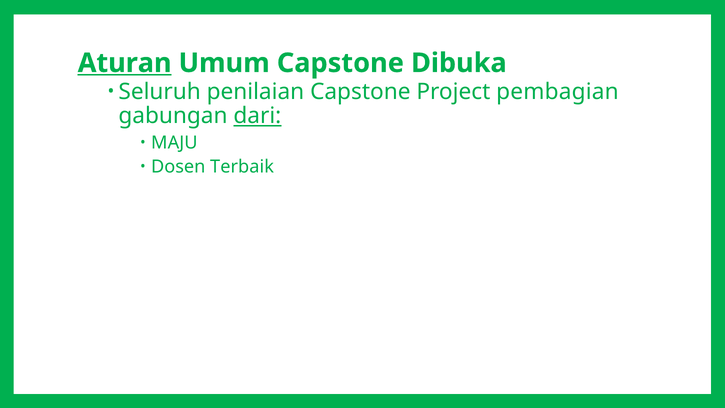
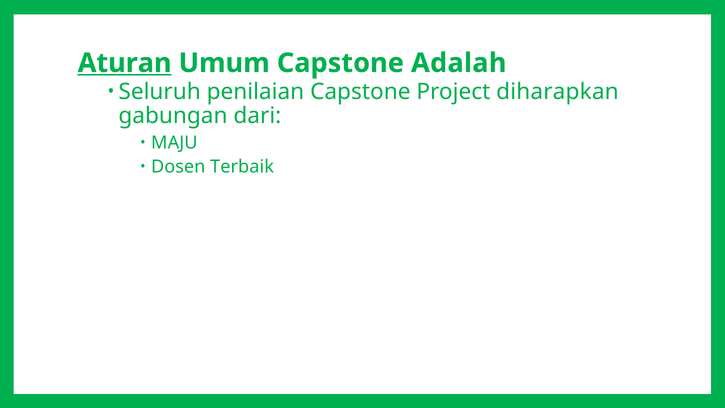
Dibuka: Dibuka -> Adalah (459, 63)
pembagian: pembagian -> diharapkan (557, 91)
dari underline: present -> none (257, 116)
